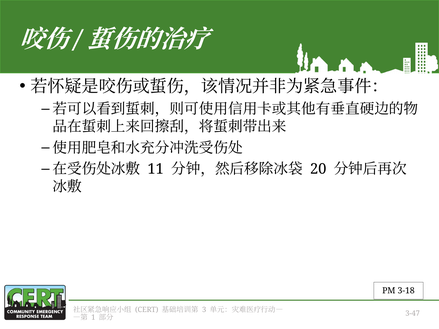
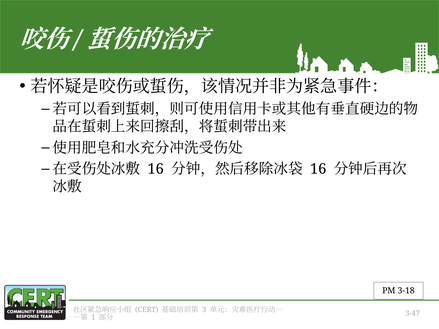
11: 11 -> 16 (156, 169)
20: 20 -> 16 (318, 169)
